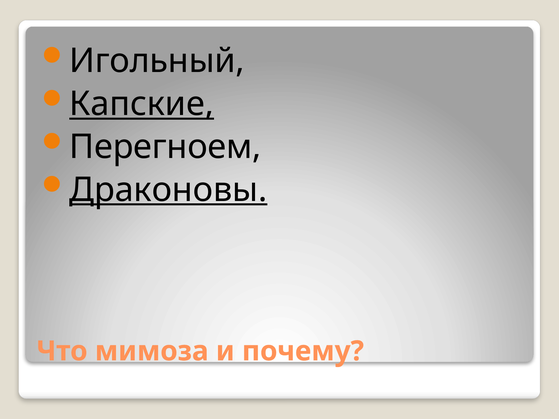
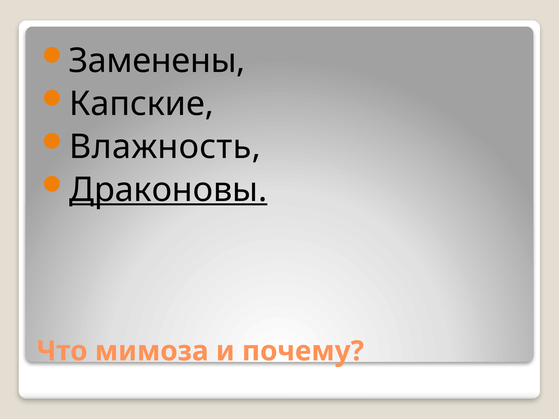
Игольный: Игольный -> Заменены (157, 61)
Капские underline: present -> none (142, 104)
Перегноем: Перегноем -> Влажность (165, 147)
